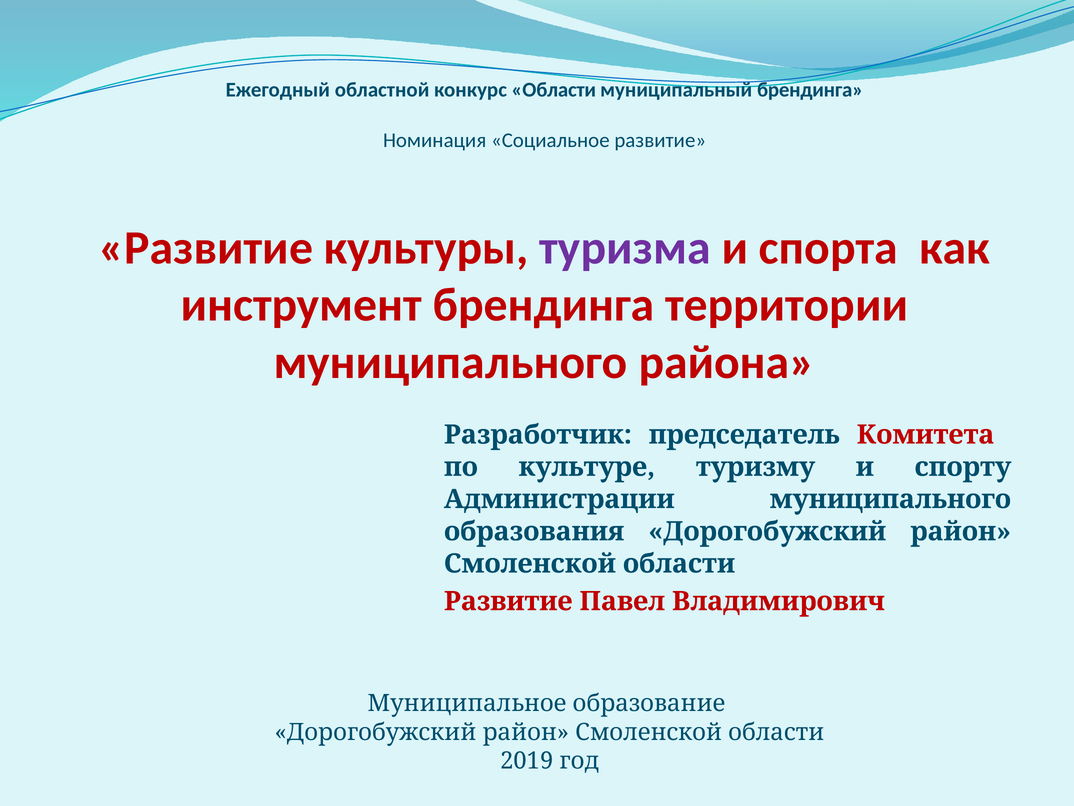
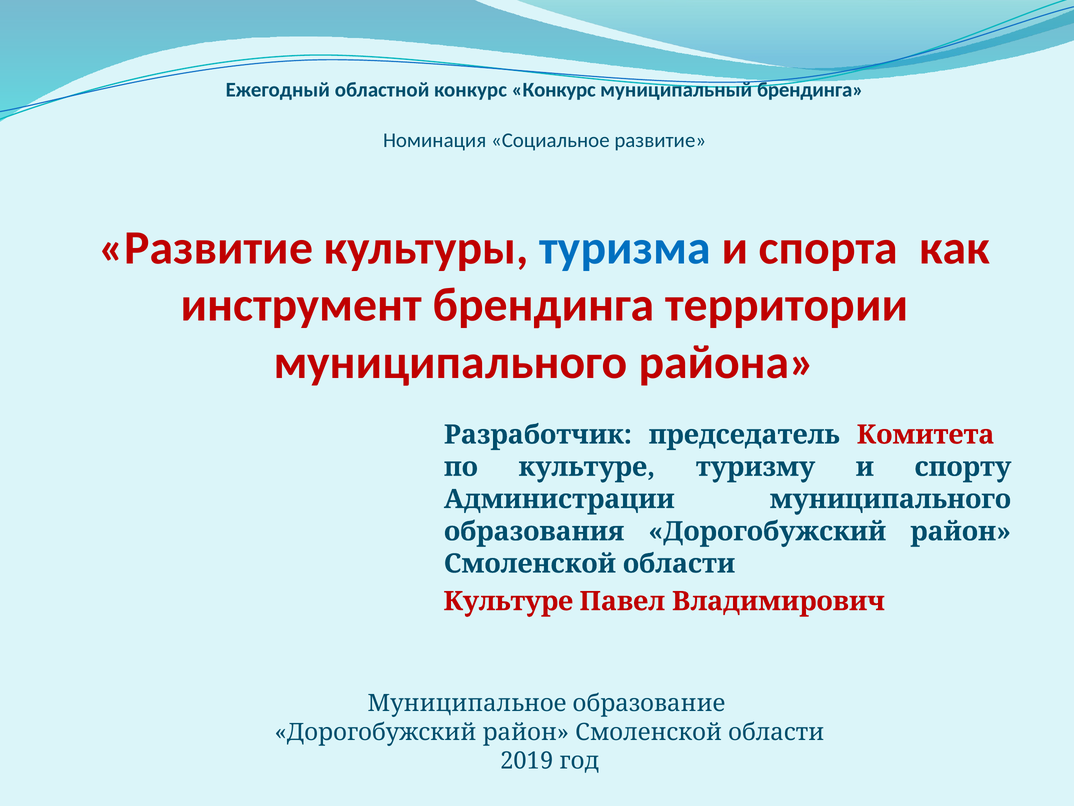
конкурс Области: Области -> Конкурс (554, 90)
туризма colour: purple -> blue (625, 248)
Развитие: Развитие -> Культуре (508, 601)
